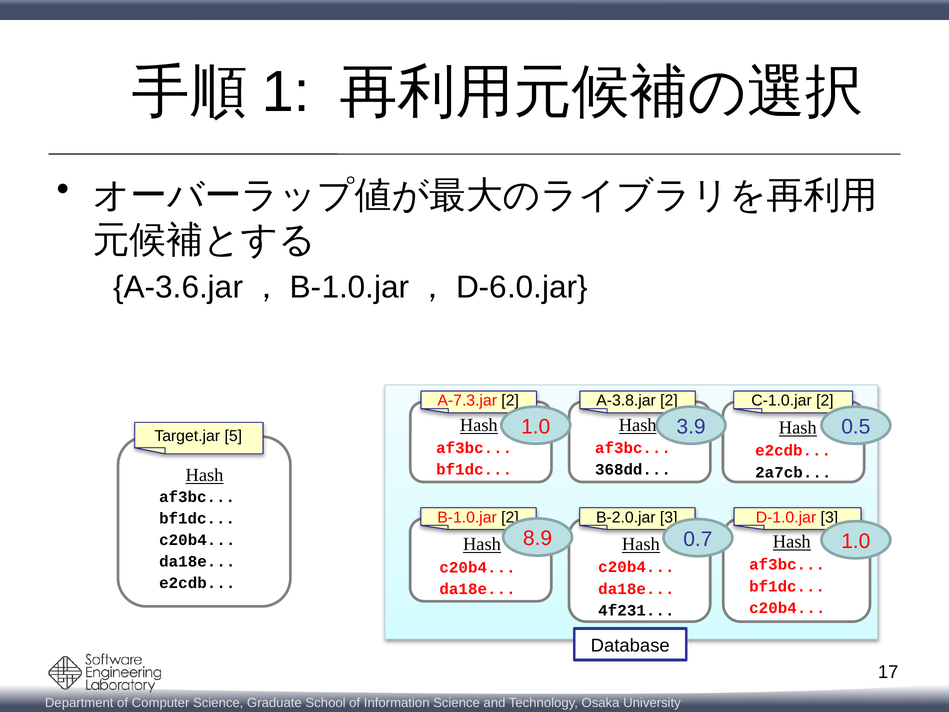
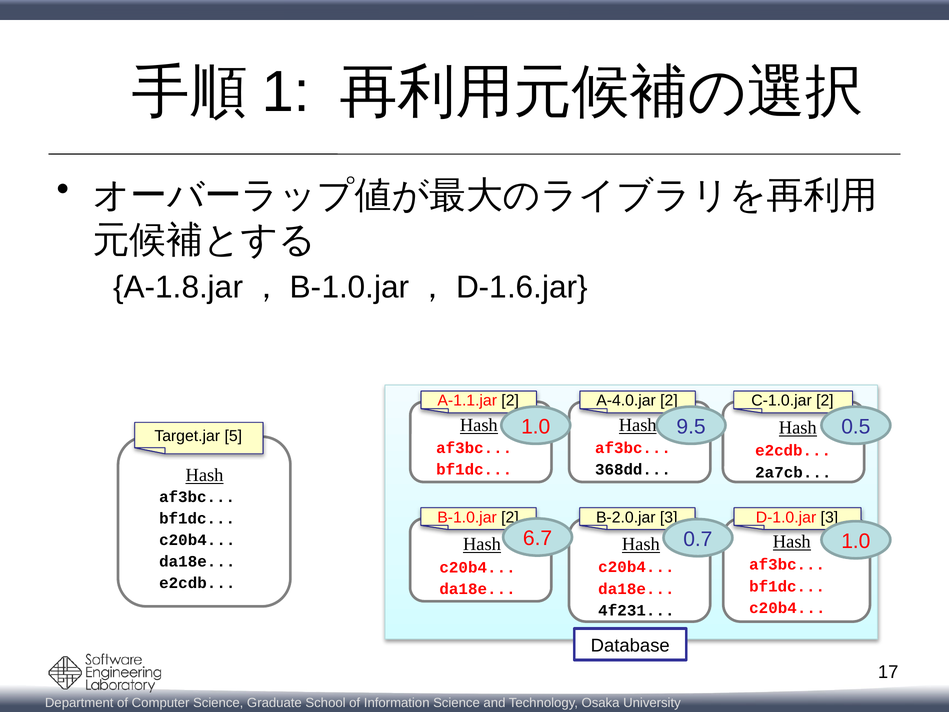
A-3.6.jar: A-3.6.jar -> A-1.8.jar (178, 287)
D-6.0.jar: D-6.0.jar -> D-1.6.jar (522, 287)
A-7.3.jar: A-7.3.jar -> A-1.1.jar (467, 401)
A-3.8.jar: A-3.8.jar -> A-4.0.jar (626, 401)
3.9: 3.9 -> 9.5 (691, 427)
8.9: 8.9 -> 6.7 (538, 538)
